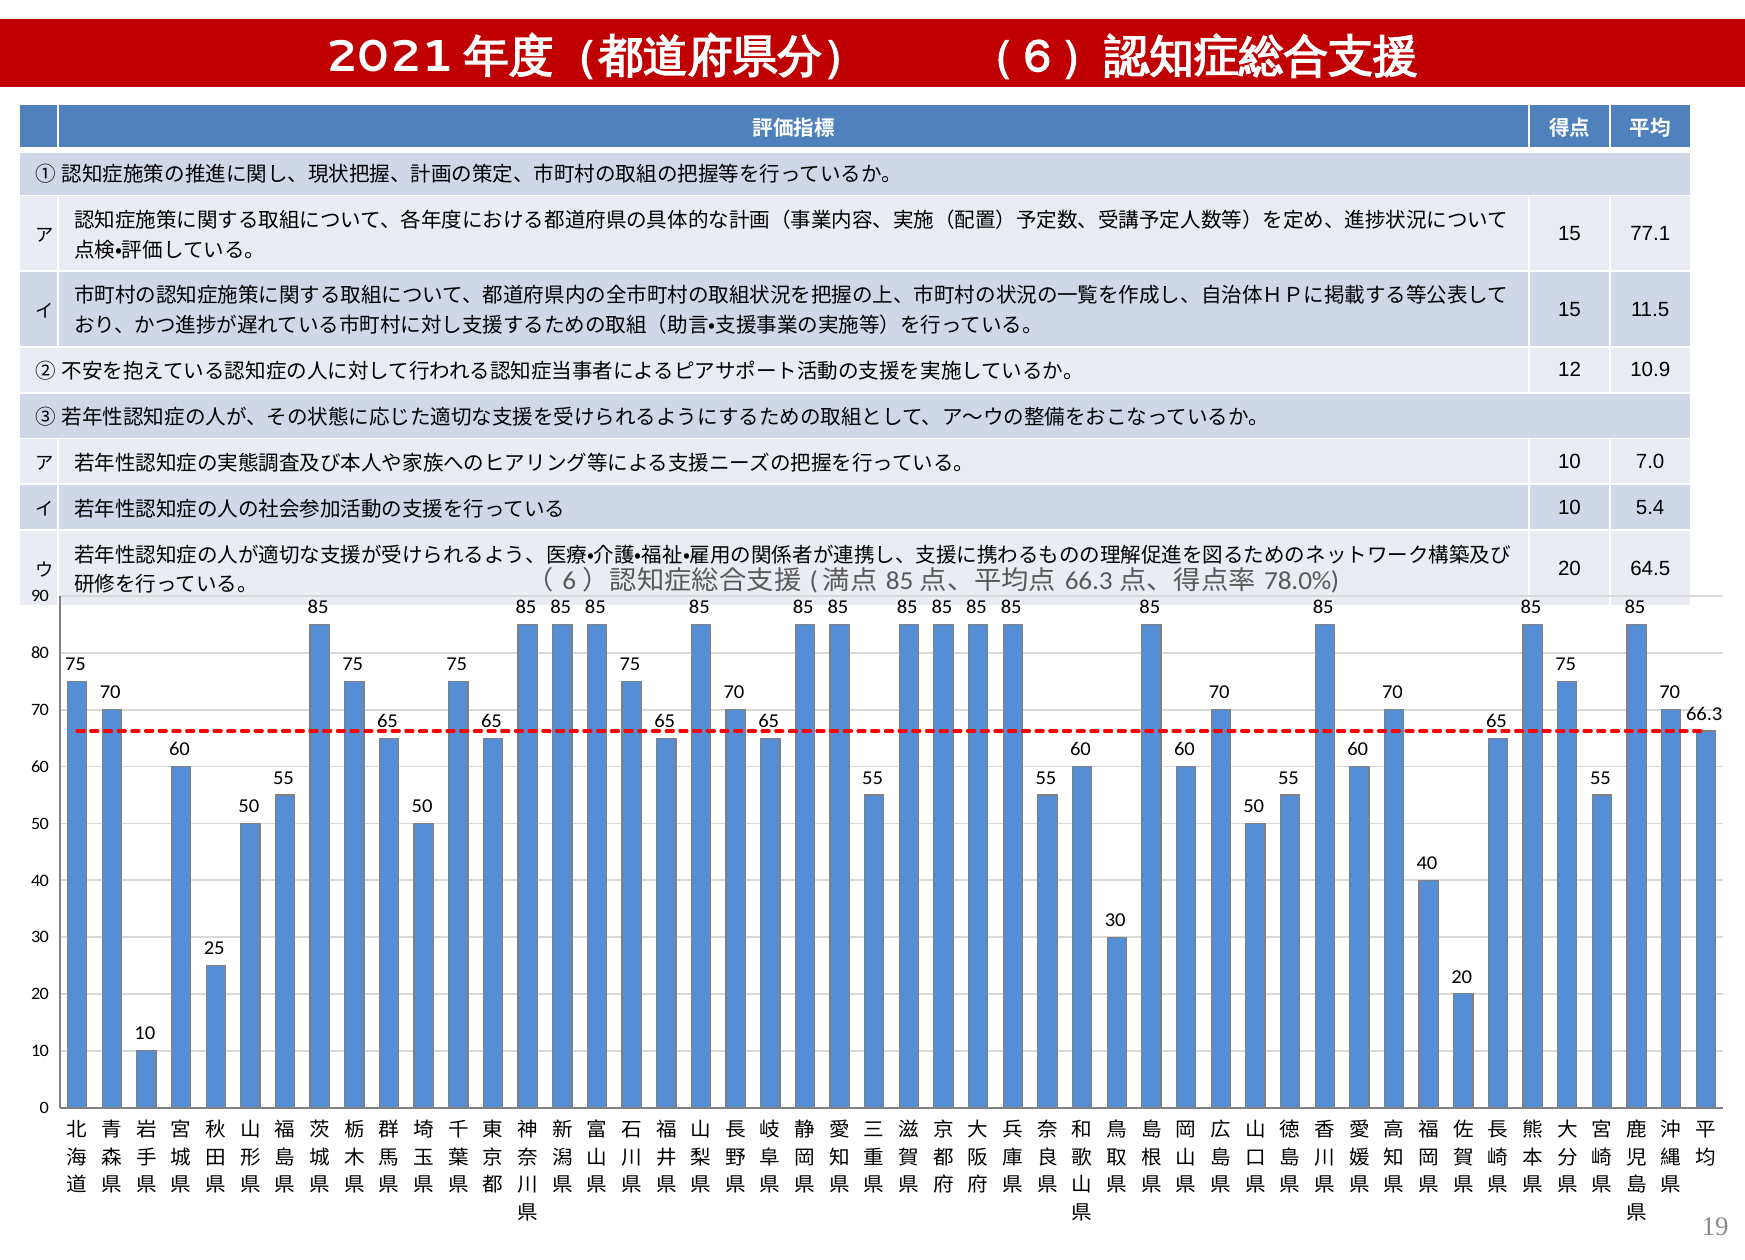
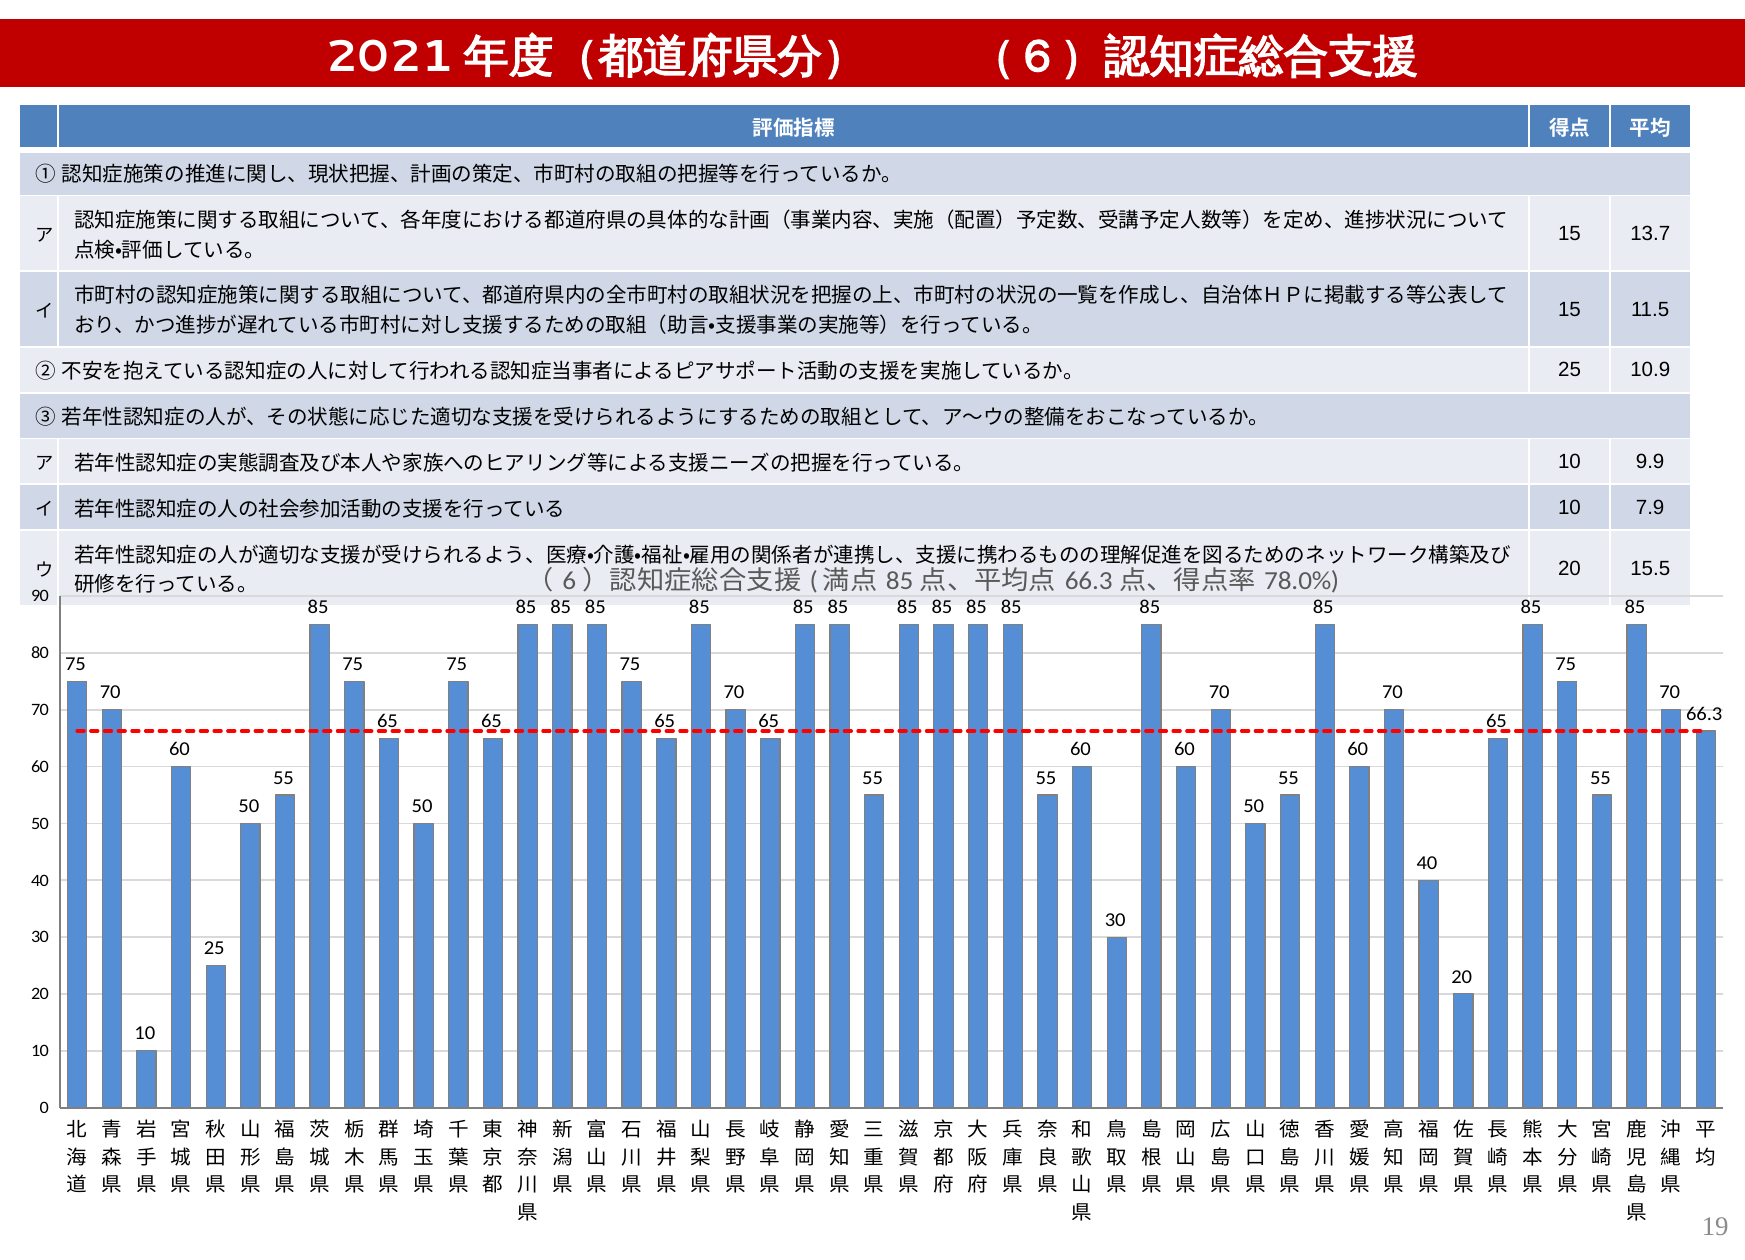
77.1: 77.1 -> 13.7 (1650, 234)
12: 12 -> 25 (1570, 370)
7.0: 7.0 -> 9.9 (1650, 462)
5.4: 5.4 -> 7.9 (1650, 508)
64.5: 64.5 -> 15.5 (1650, 569)
